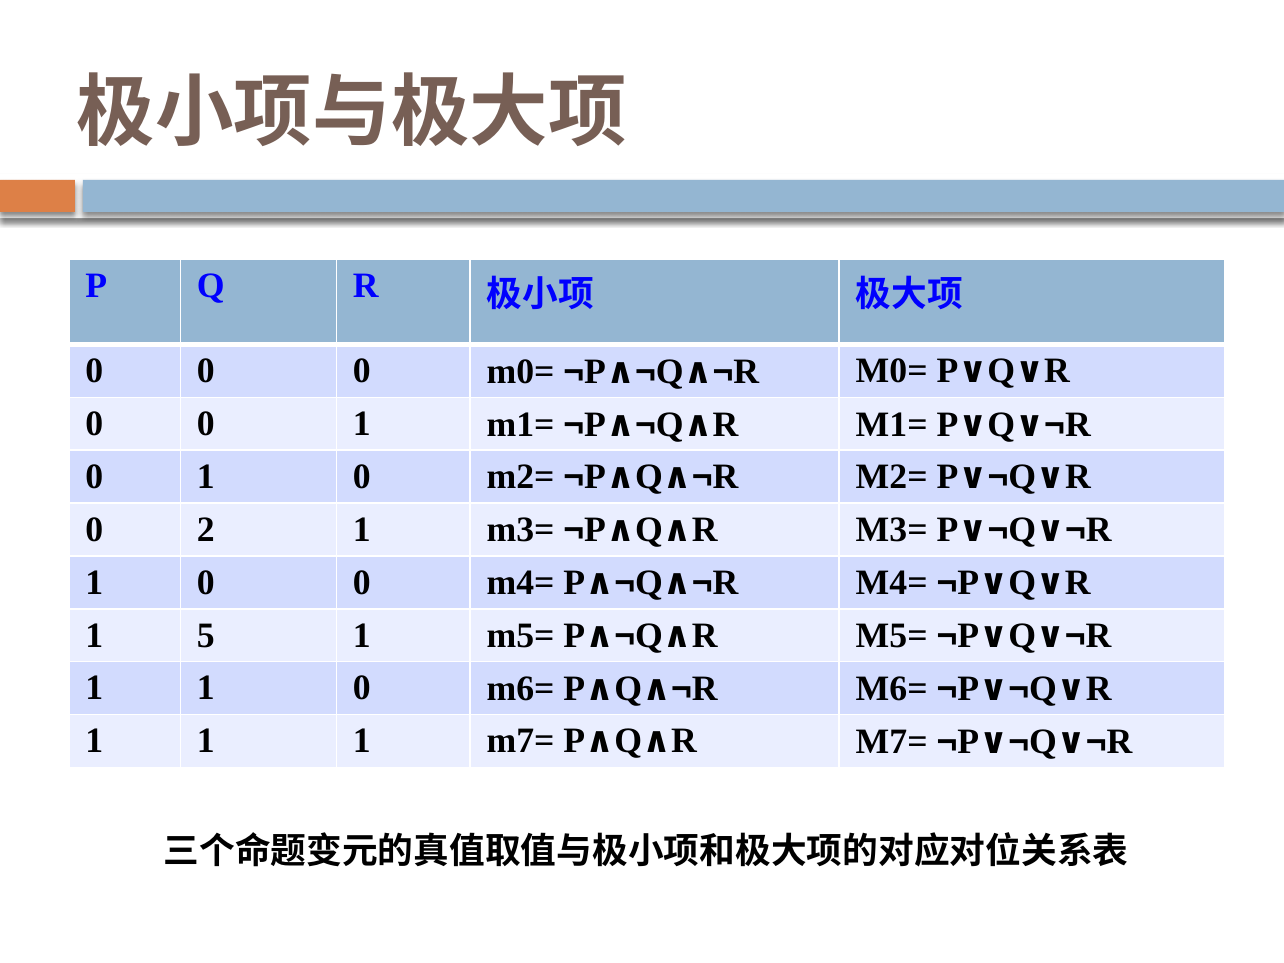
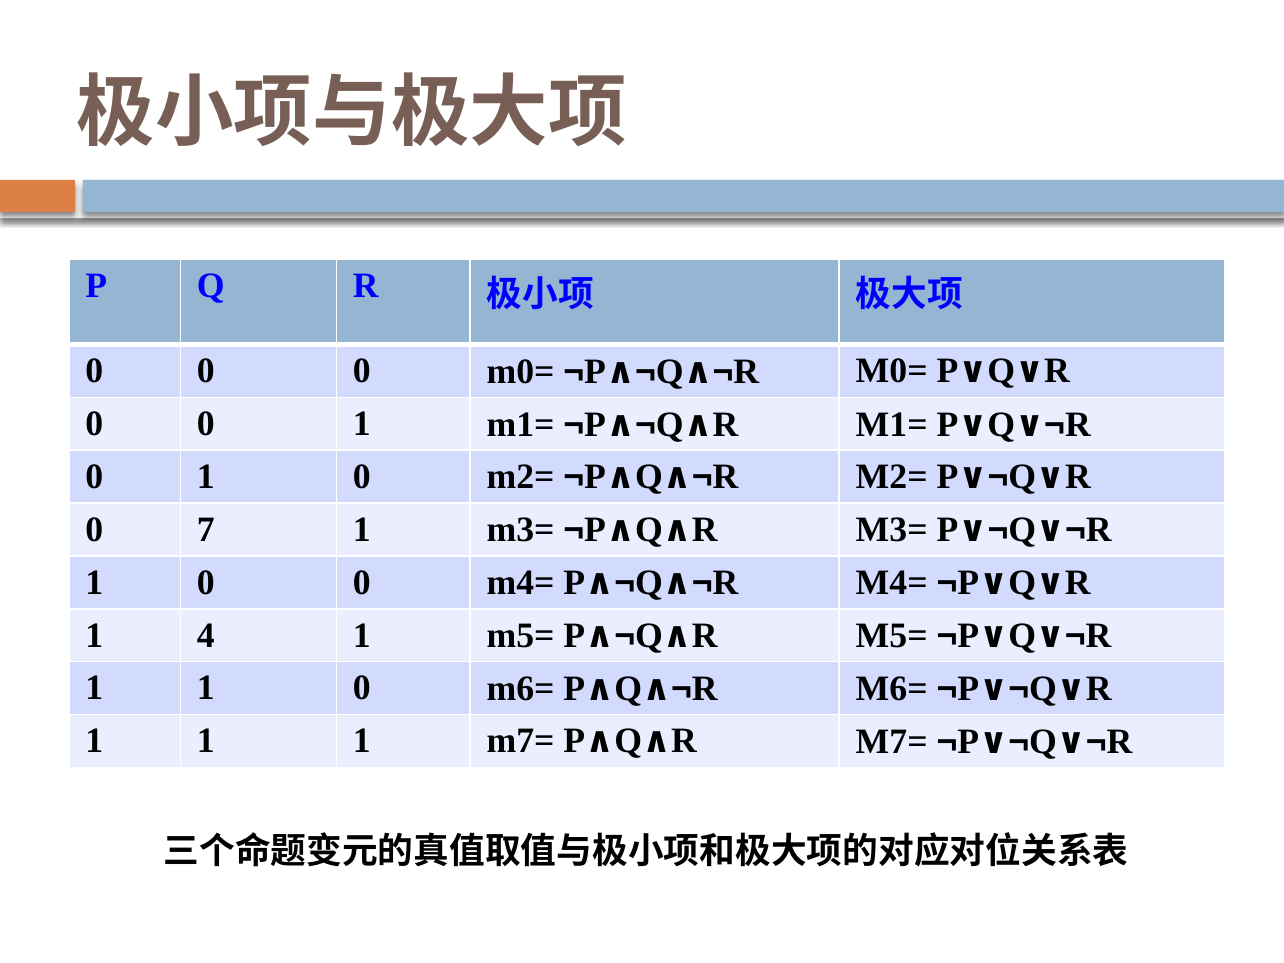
2: 2 -> 7 (206, 530)
5: 5 -> 4 (206, 635)
